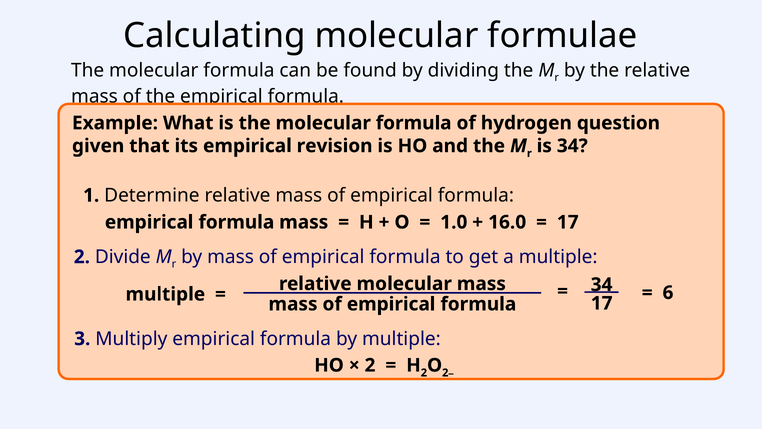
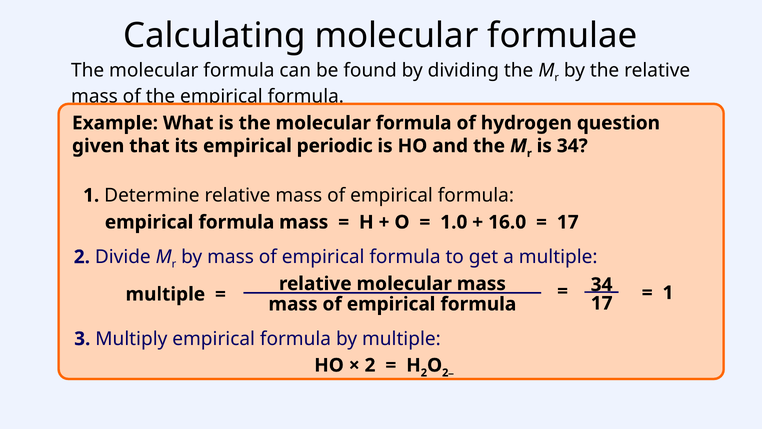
revision: revision -> periodic (335, 146)
6: 6 -> 1 (668, 292)
